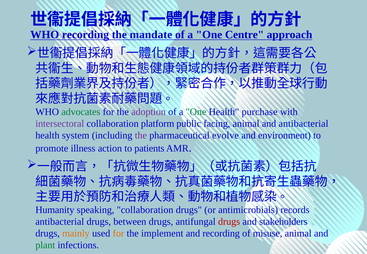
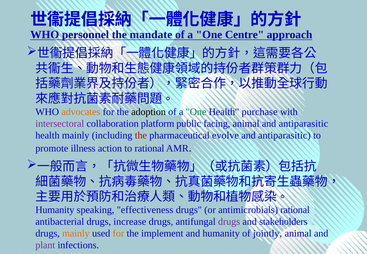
WHO recording: recording -> personnel (85, 35)
advocates colour: green -> orange (81, 112)
adoption colour: purple -> black (149, 112)
animal and antibacterial: antibacterial -> antiparasitic (303, 124)
health system: system -> mainly (76, 135)
the colour: purple -> red (141, 135)
environment: environment -> antiparasitic (284, 135)
to patients: patients -> rational (149, 148)
speaking collaboration: collaboration -> effectiveness (145, 210)
antimicrobials records: records -> rational (295, 210)
between: between -> increase (130, 222)
drugs colour: red -> purple (229, 222)
and recording: recording -> humanity (221, 233)
misuse: misuse -> jointly (268, 233)
plant colour: green -> purple (45, 245)
